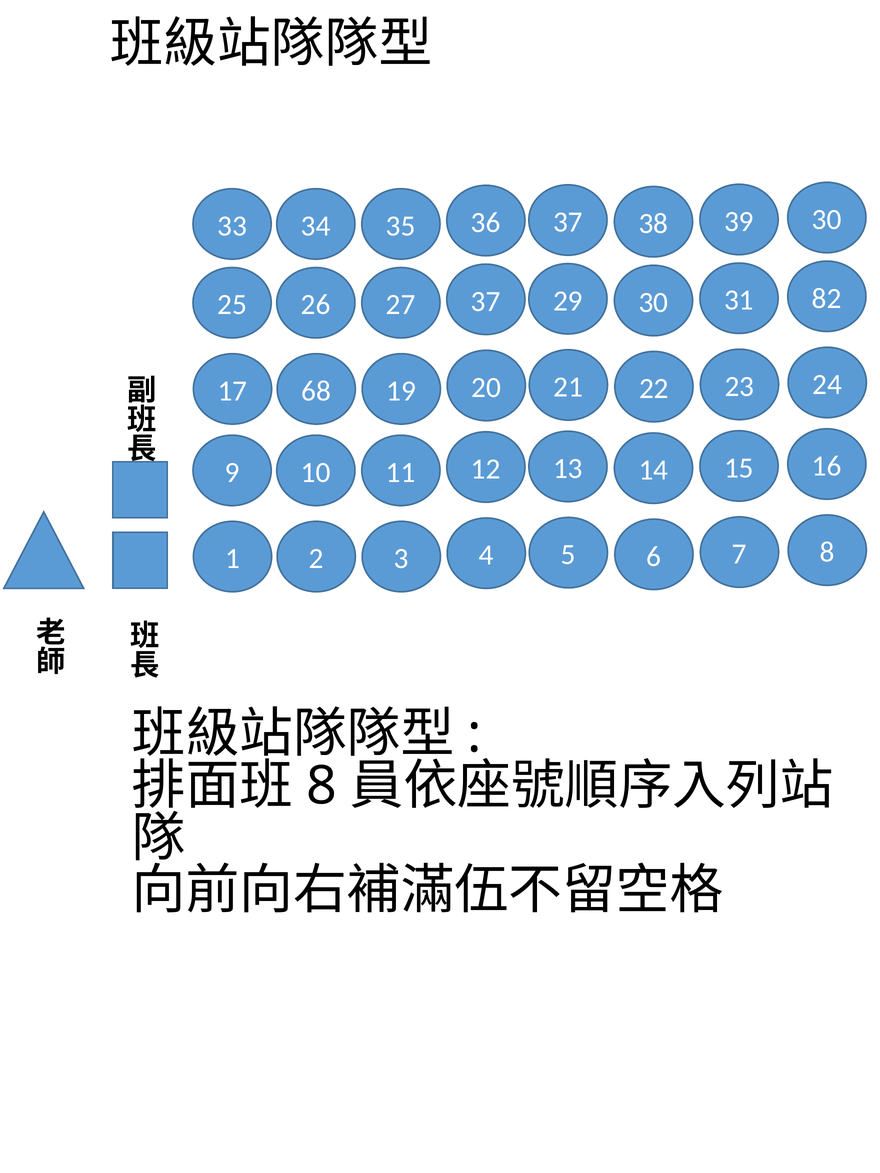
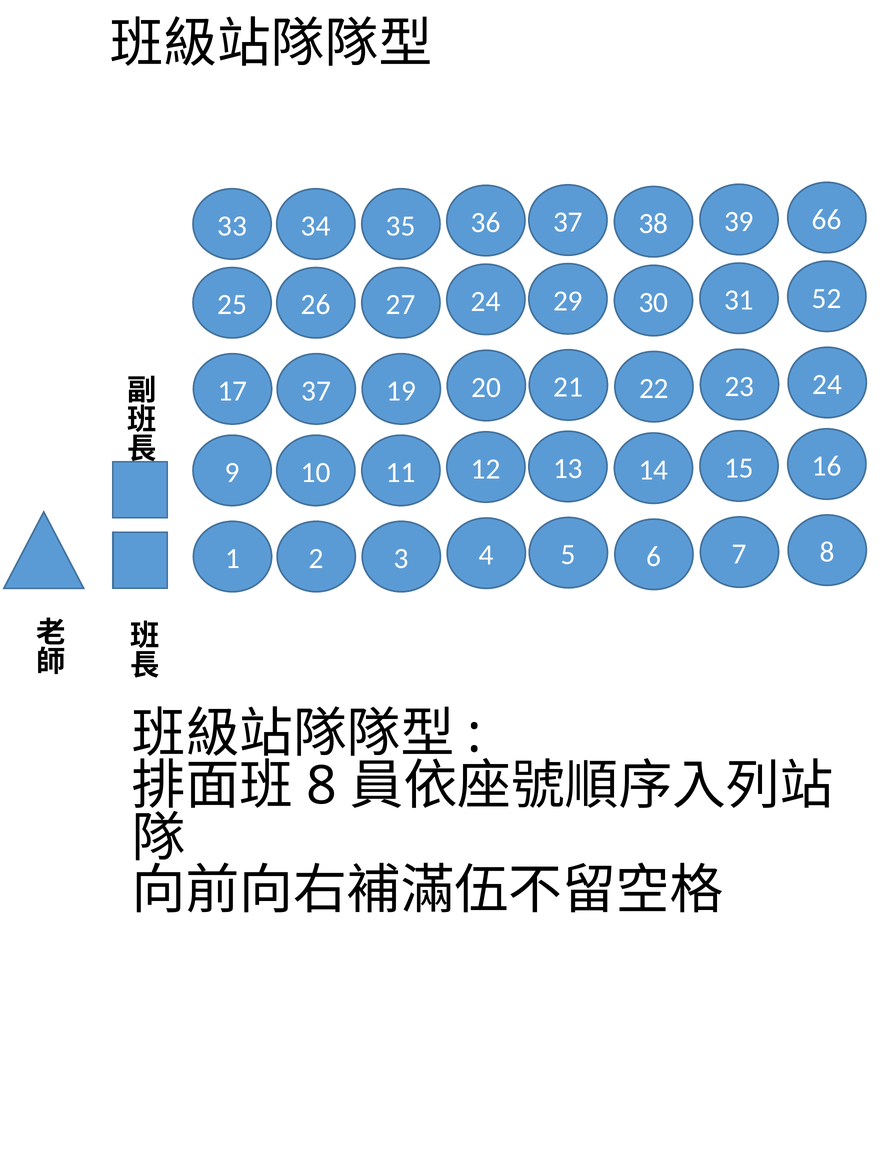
39 30: 30 -> 66 (827, 220)
27 37: 37 -> 24 (486, 301)
82: 82 -> 52 (827, 298)
17 68: 68 -> 37 (316, 391)
